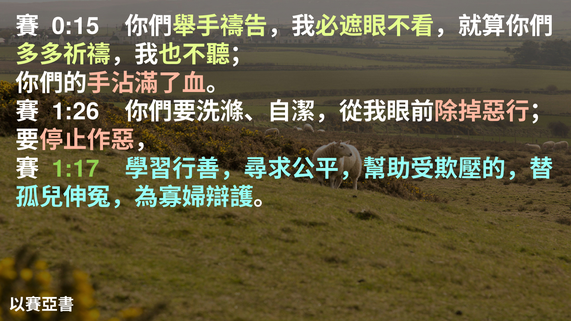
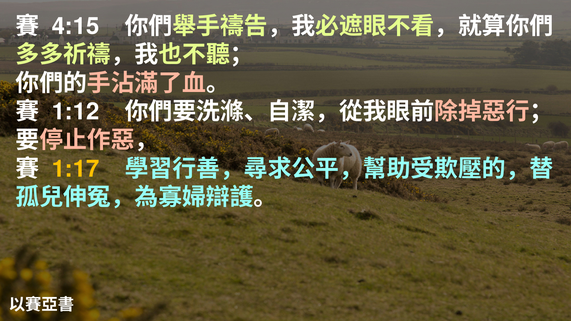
0:15: 0:15 -> 4:15 (75, 26)
1:26: 1:26 -> 1:12 (75, 112)
1:17 colour: light green -> yellow (75, 169)
